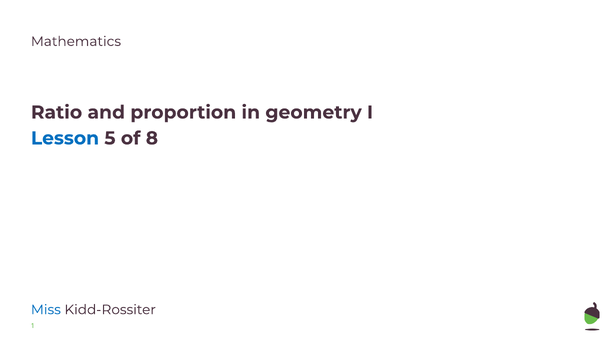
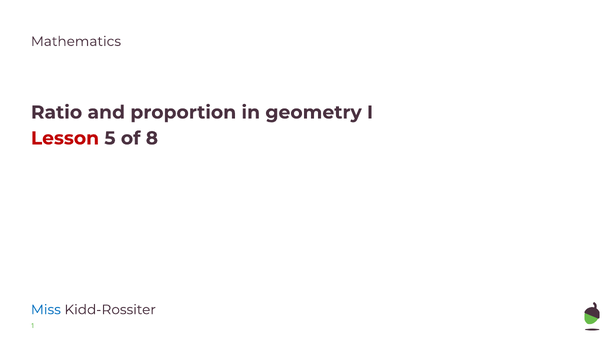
Lesson colour: blue -> red (65, 138)
